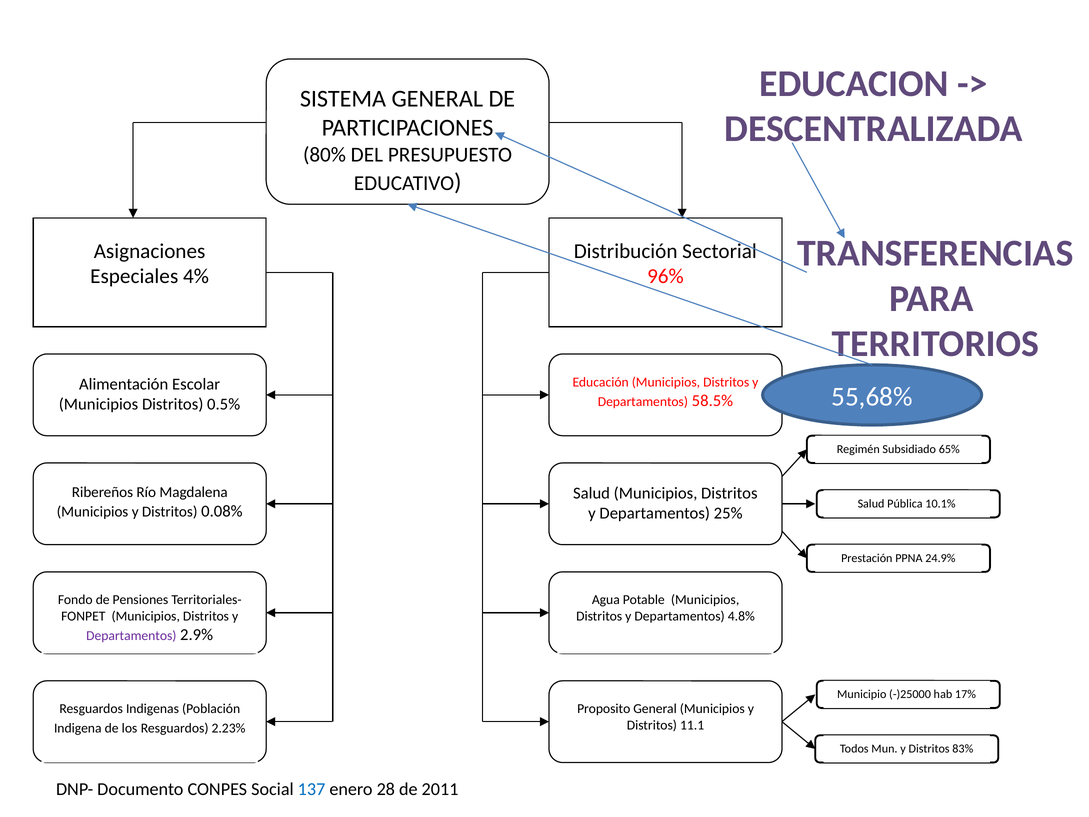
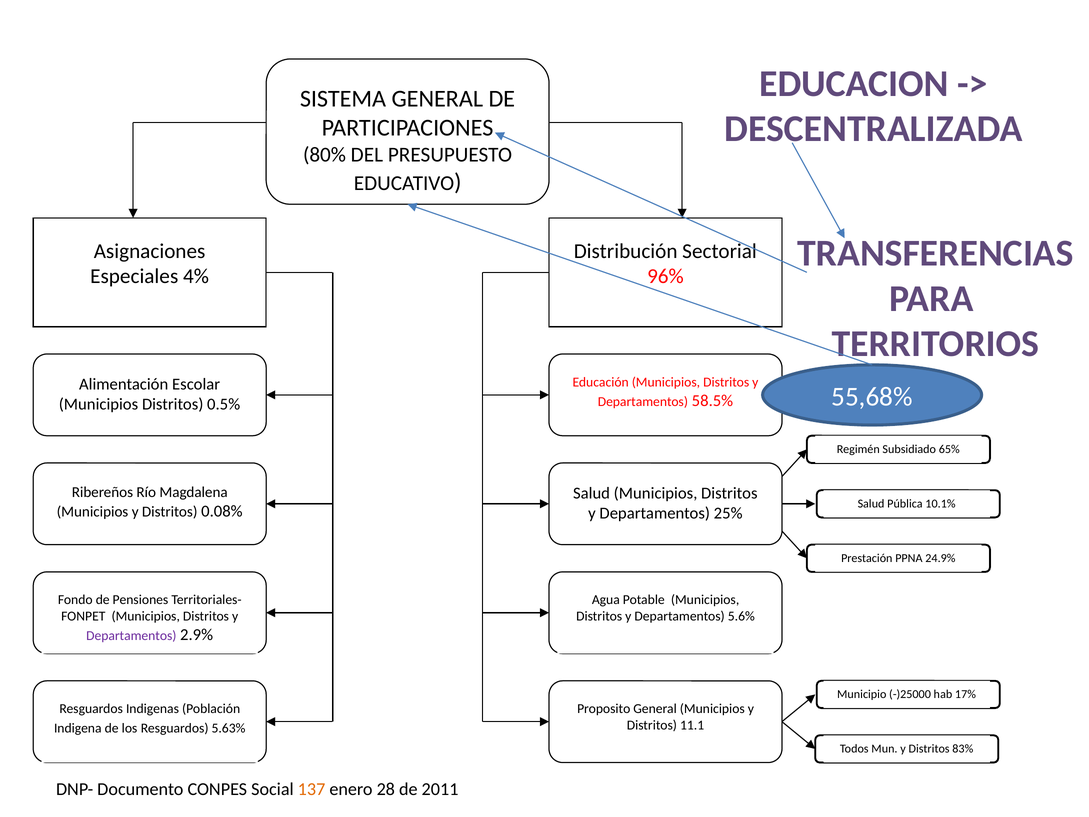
4.8%: 4.8% -> 5.6% (741, 616)
2.23%: 2.23% -> 5.63% (228, 728)
137 colour: blue -> orange (312, 789)
